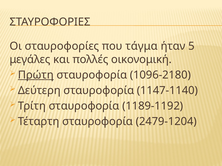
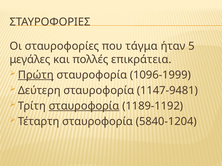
οικονομική: οικονομική -> επικράτεια (141, 60)
1096-2180: 1096-2180 -> 1096-1999 (160, 75)
1147-1140: 1147-1140 -> 1147-9481 (167, 91)
σταυροφορία underline: none -> present (84, 106)
2479-1204: 2479-1204 -> 5840-1204 (166, 122)
